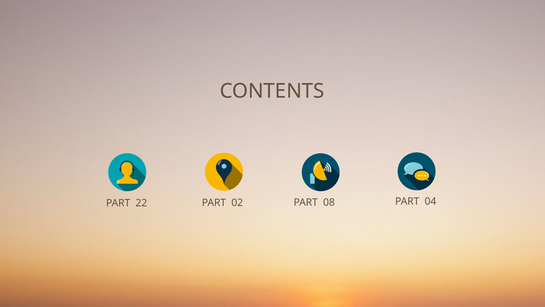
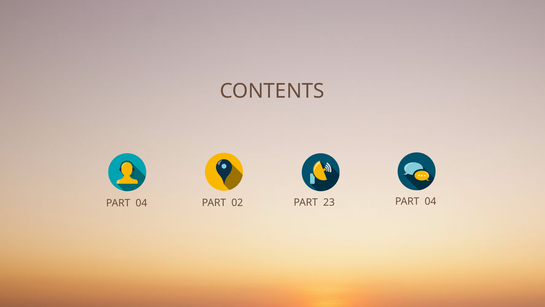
22: 22 -> 04 (141, 203)
08: 08 -> 23 (329, 202)
